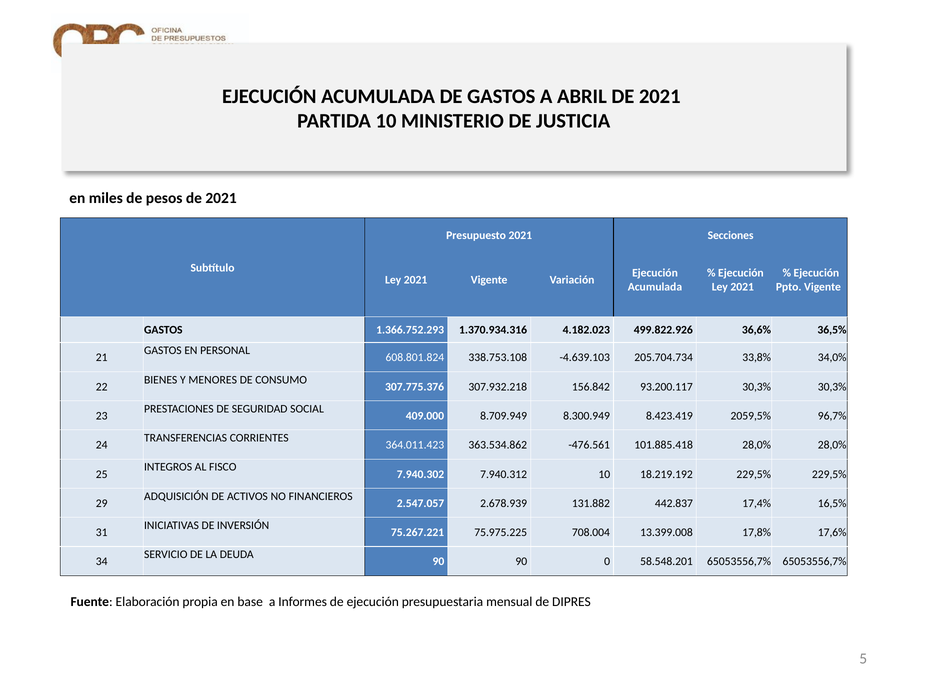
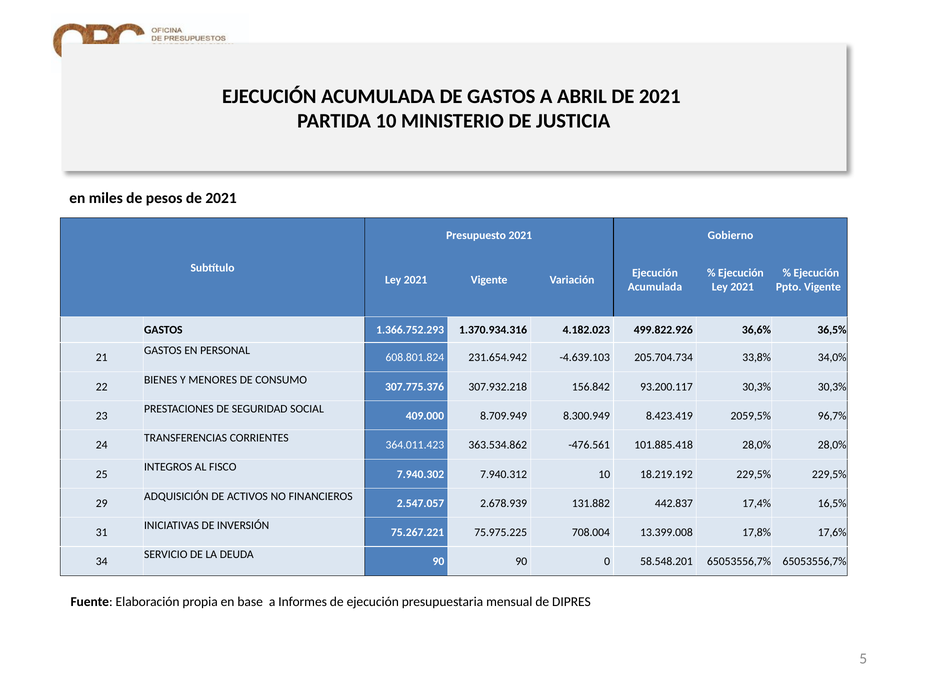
Secciones: Secciones -> Gobierno (730, 235)
338.753.108: 338.753.108 -> 231.654.942 (498, 358)
